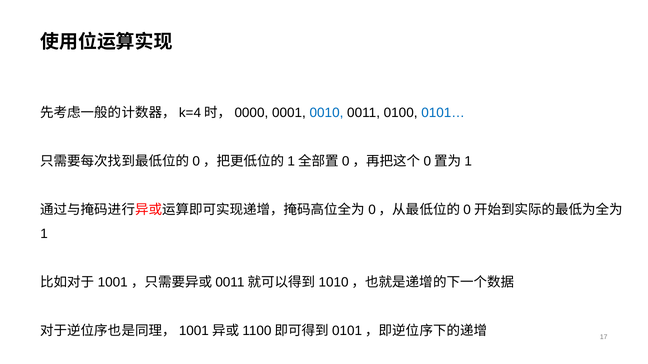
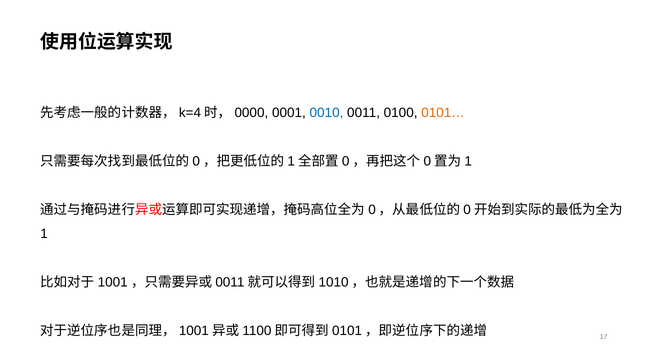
0101… colour: blue -> orange (443, 113)
